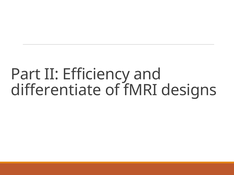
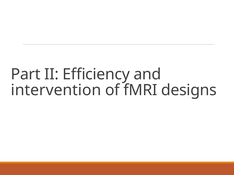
differentiate: differentiate -> intervention (56, 90)
